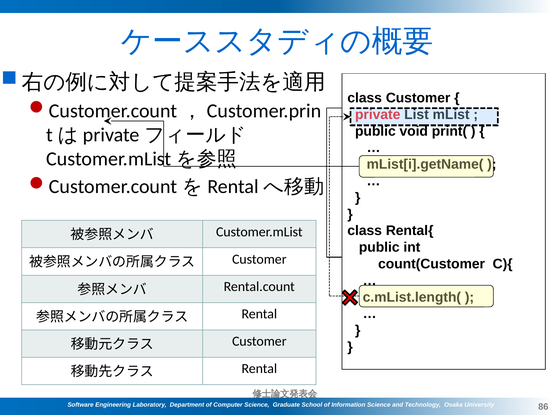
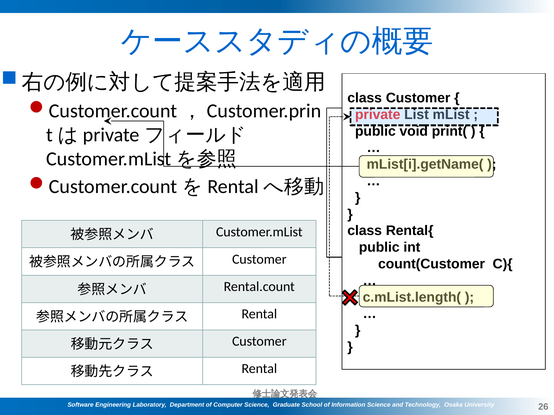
86: 86 -> 26 (543, 407)
